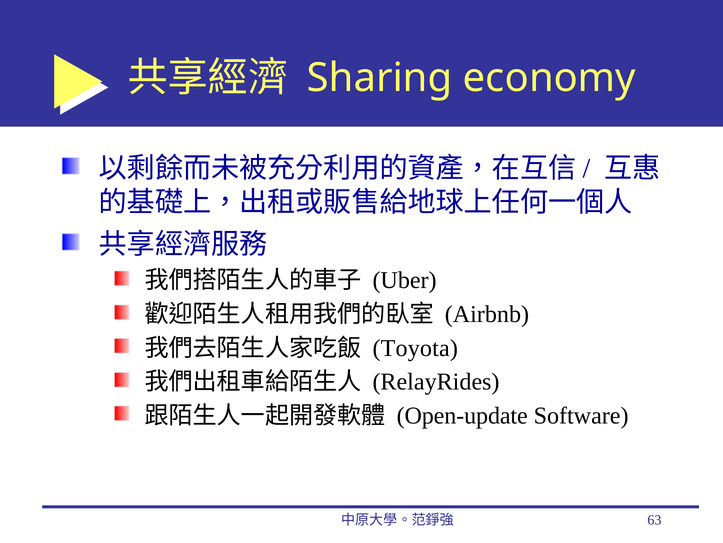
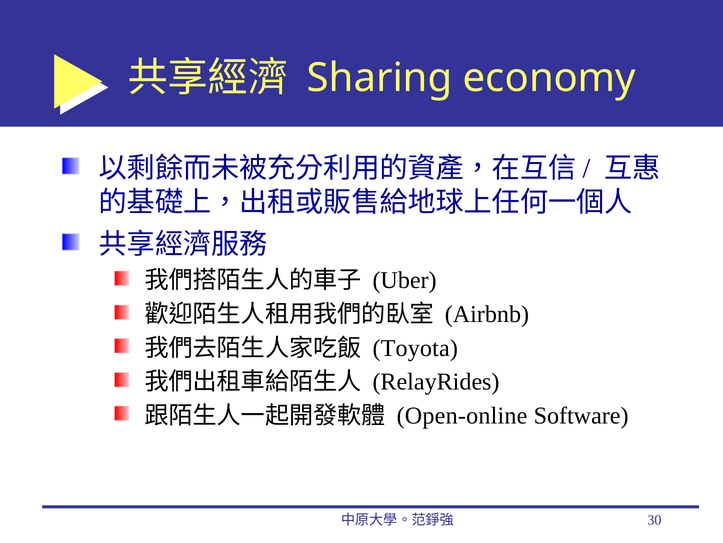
Open-update: Open-update -> Open-online (462, 415)
63: 63 -> 30 (654, 519)
